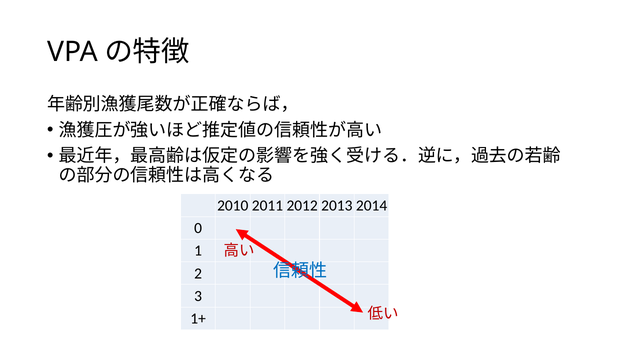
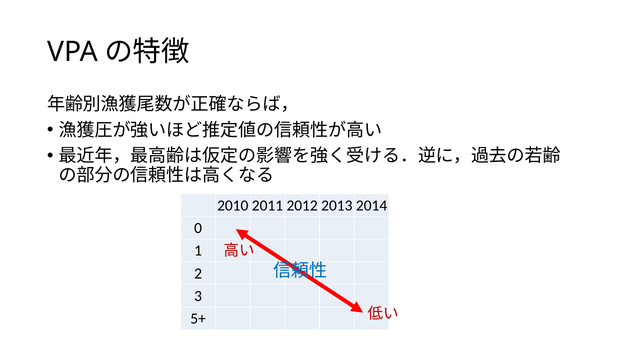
1+: 1+ -> 5+ (198, 319)
